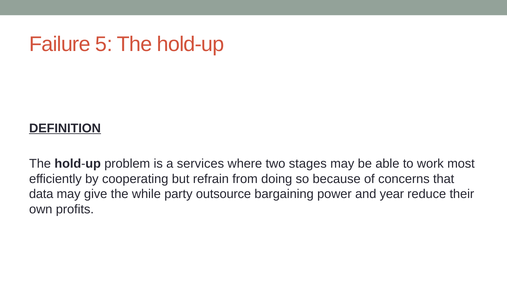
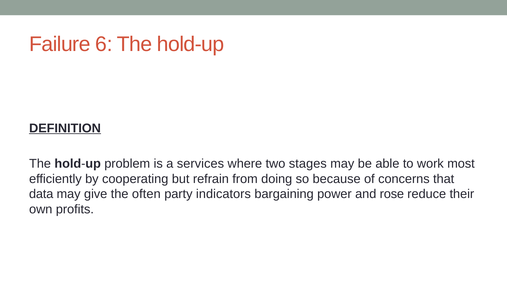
5: 5 -> 6 (104, 44)
while: while -> often (146, 194)
outsource: outsource -> indicators (223, 194)
year: year -> rose (392, 194)
